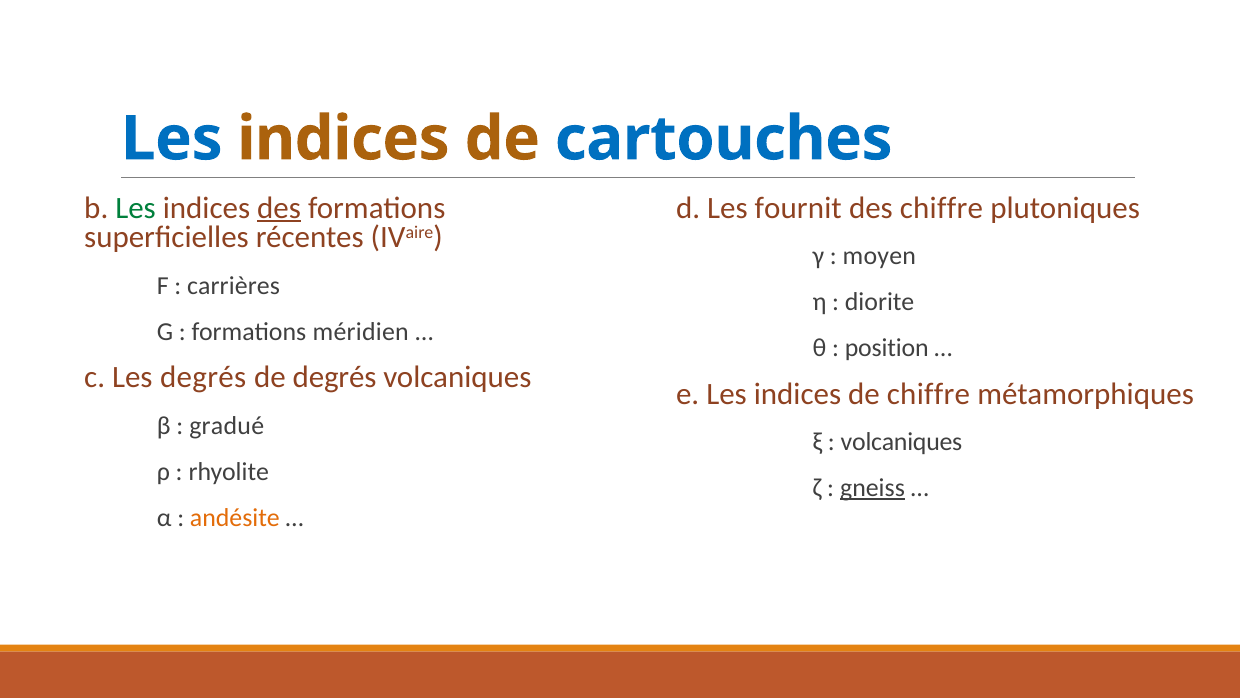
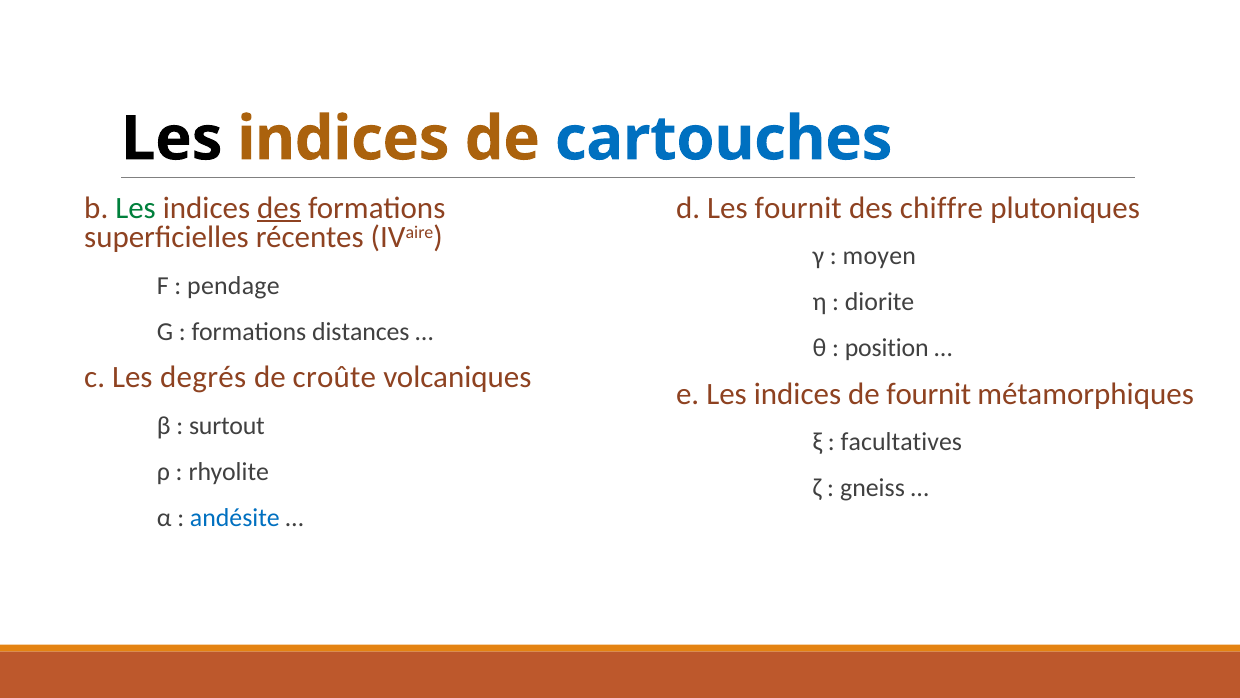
Les colour: blue -> black (172, 139)
carrières: carrières -> pendage (233, 286)
méridien: méridien -> distances (361, 332)
de degrés: degrés -> croûte (334, 377)
de chiffre: chiffre -> fournit (929, 394)
gradué: gradué -> surtout (227, 425)
volcaniques: volcaniques -> facultatives (901, 442)
gneiss underline: present -> none (873, 488)
andésite colour: orange -> blue (235, 518)
